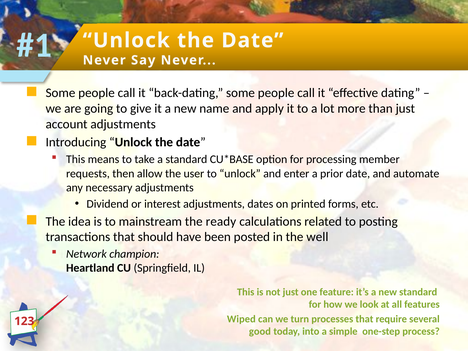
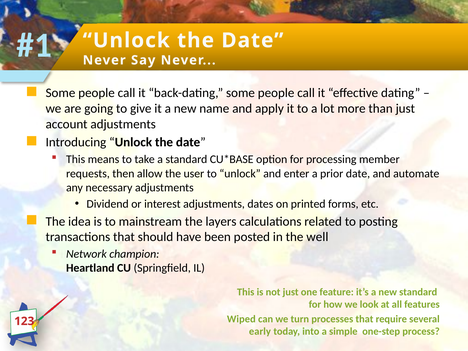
ready: ready -> layers (221, 221)
good: good -> early (260, 331)
